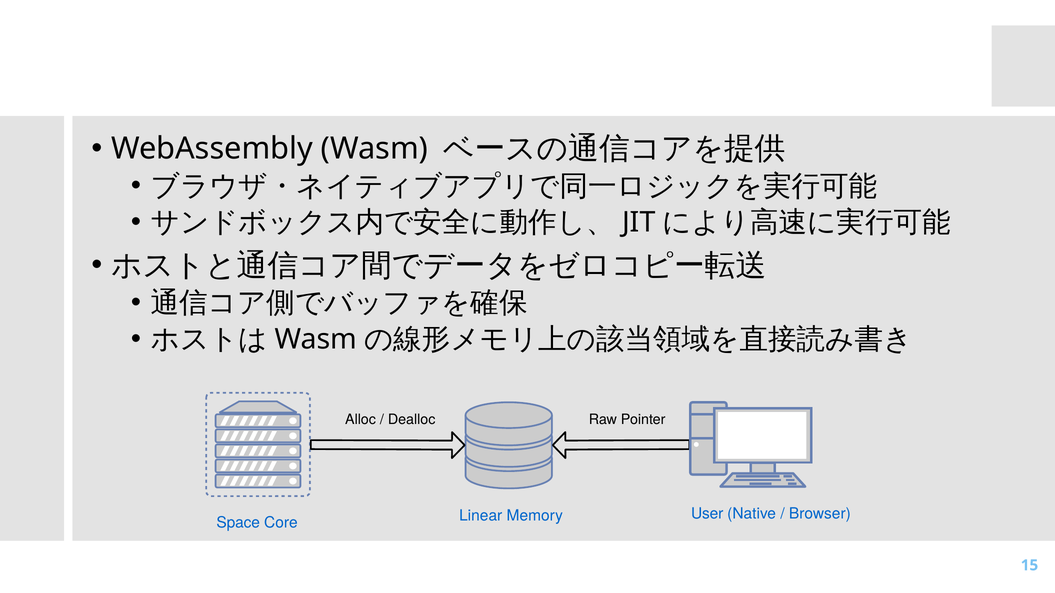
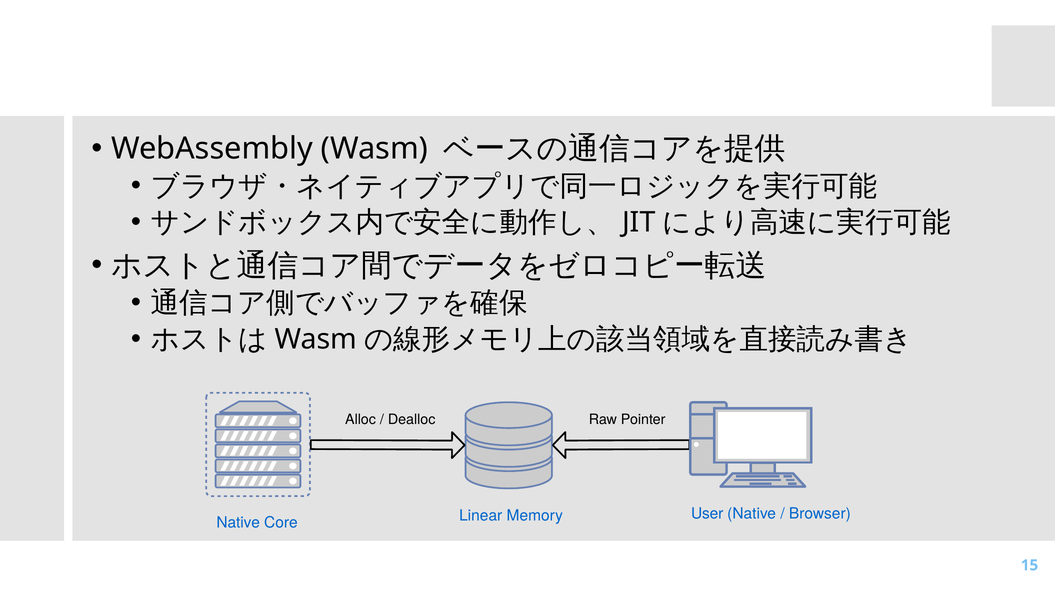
Space: Space -> Native (238, 523)
